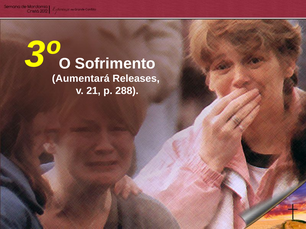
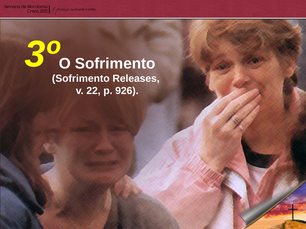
Aumentará: Aumentará -> Sofrimento (81, 79)
21: 21 -> 22 (93, 91)
288: 288 -> 926 (127, 91)
